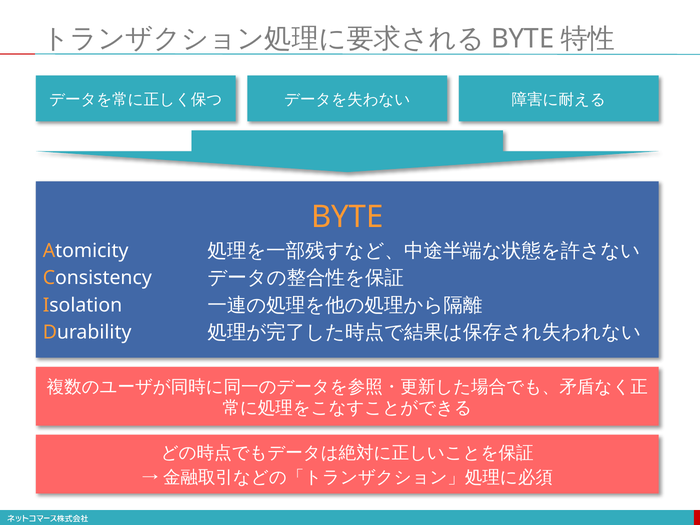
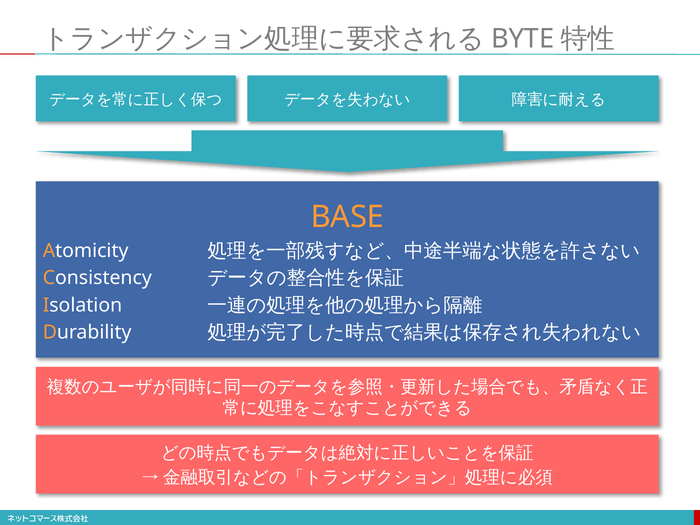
BYTE: BYTE -> BASE (347, 217)
